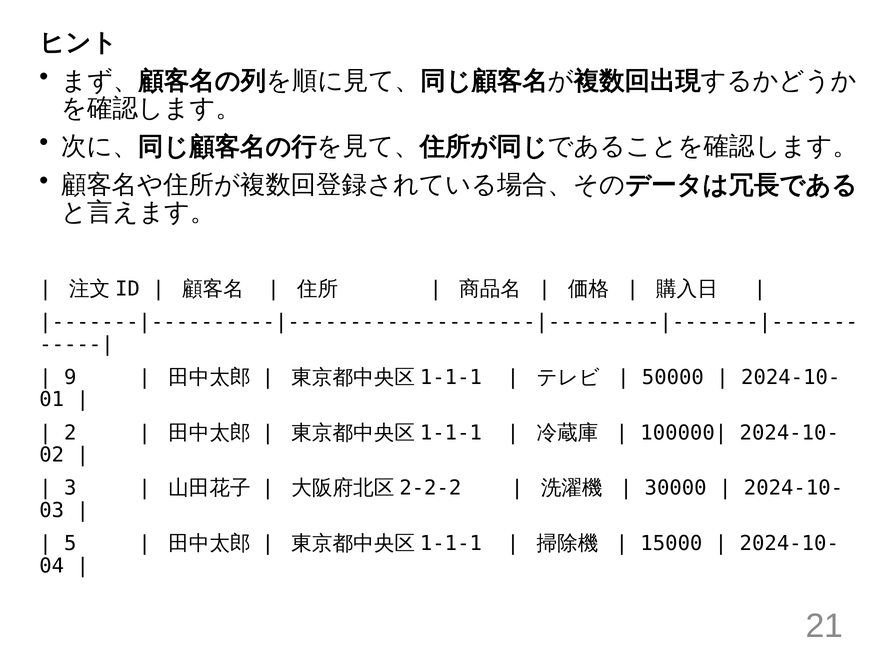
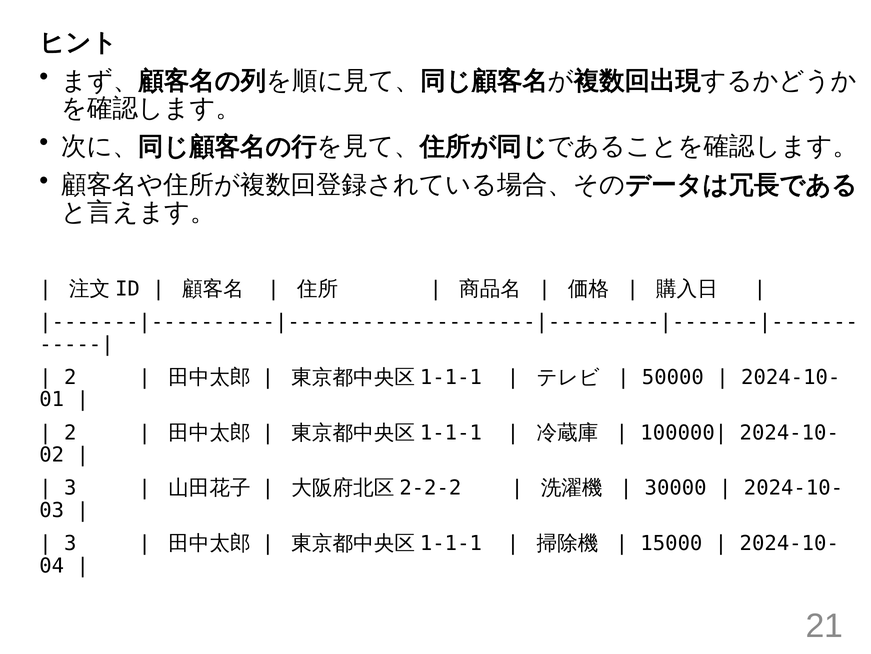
9: 9 -> 2 (70, 377)
5: 5 -> 3 (70, 543)
